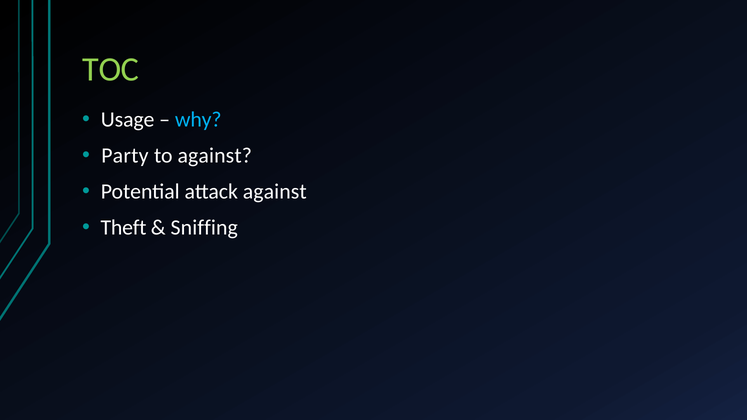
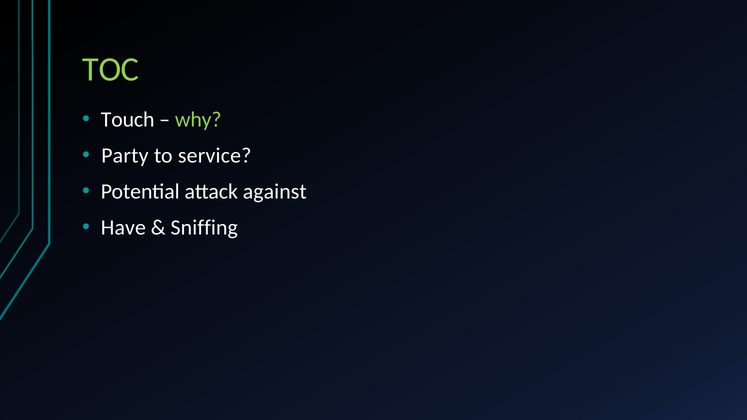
Usage: Usage -> Touch (128, 120)
why colour: light blue -> light green (198, 120)
to against: against -> service (215, 156)
Theft: Theft -> Have (123, 228)
